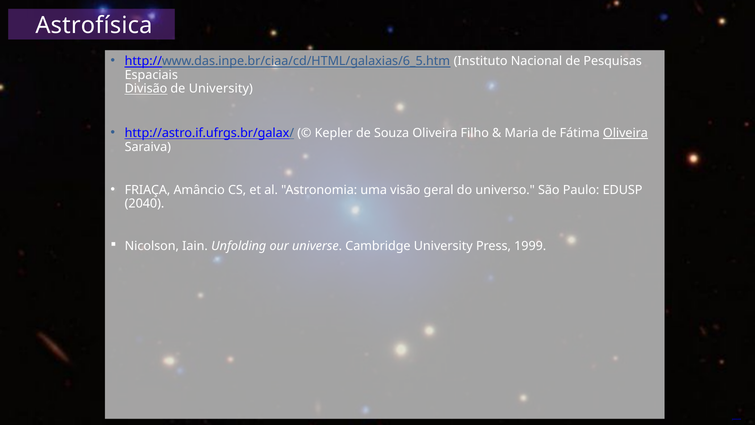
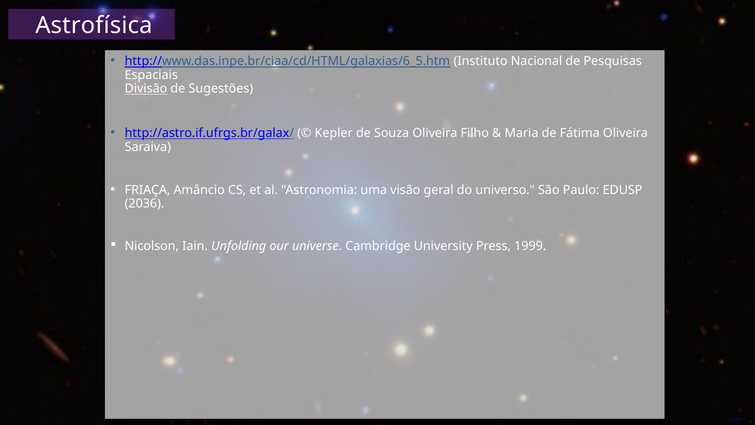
de University: University -> Sugestões (221, 89)
Oliveira underline: present -> none (625, 133)
2040: 2040 -> 2036 (144, 203)
